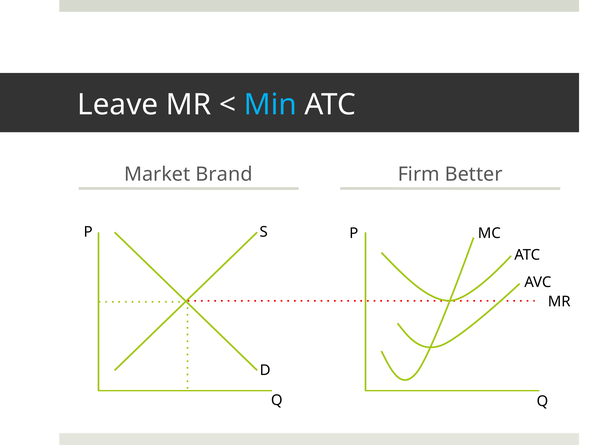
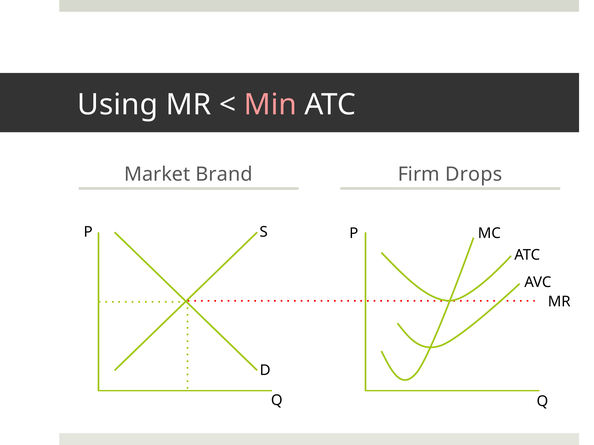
Leave: Leave -> Using (118, 105)
Min colour: light blue -> pink (270, 105)
Better: Better -> Drops (474, 175)
